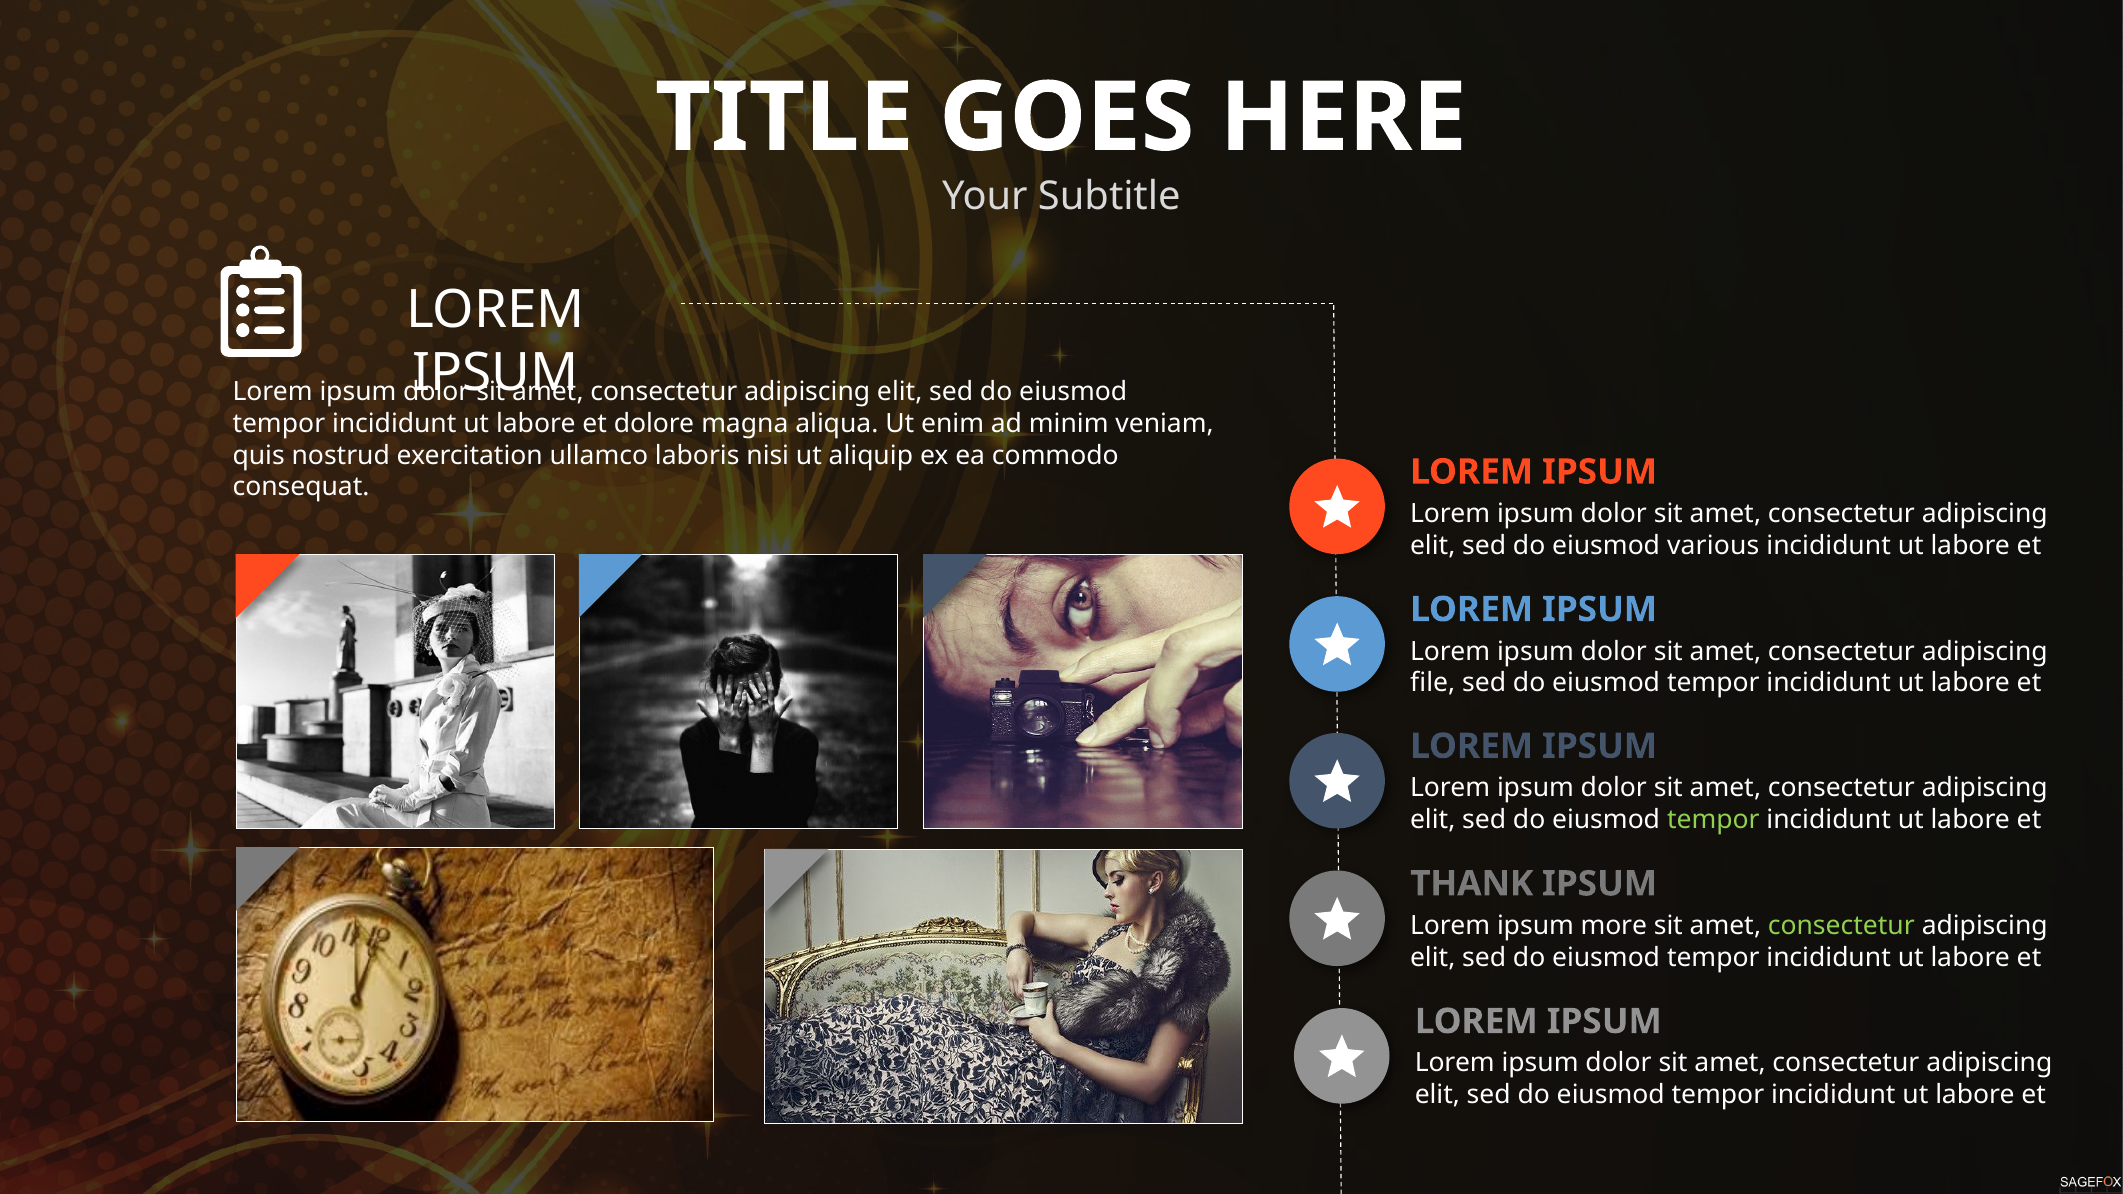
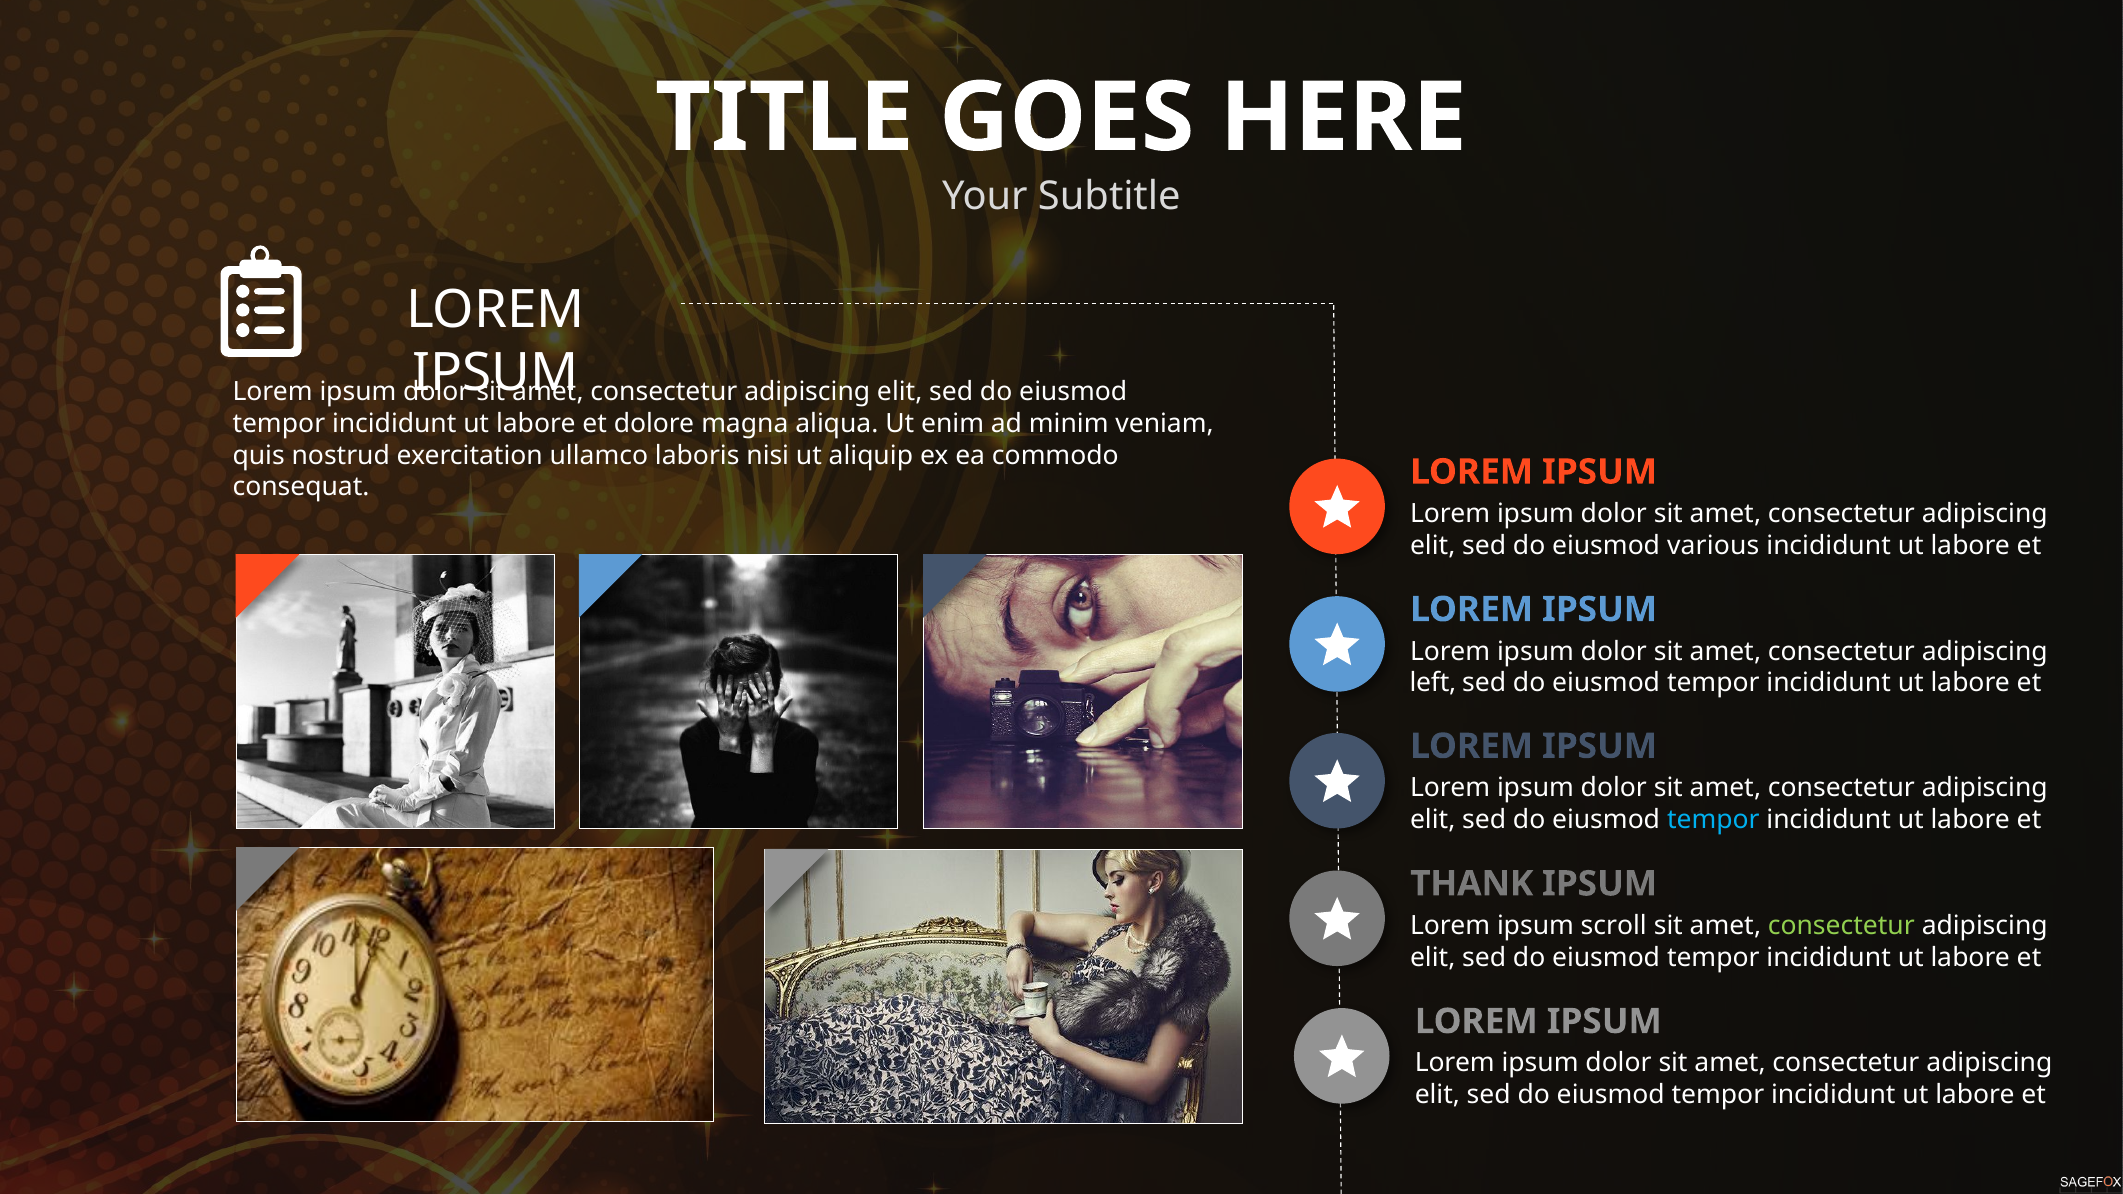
file: file -> left (1433, 683)
tempor colour: light green -> light blue (1713, 820)
more: more -> scroll (1614, 926)
